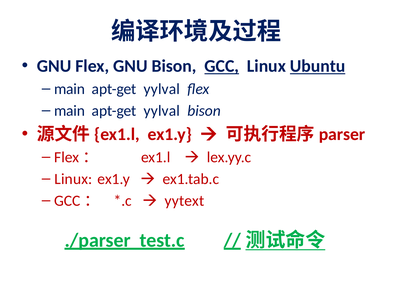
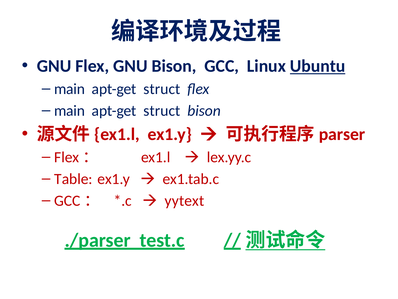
GCC underline: present -> none (222, 66)
yylval: yylval -> struct (162, 89)
yylval: yylval -> struct (162, 110)
Linux: Linux -> Table (73, 179)
